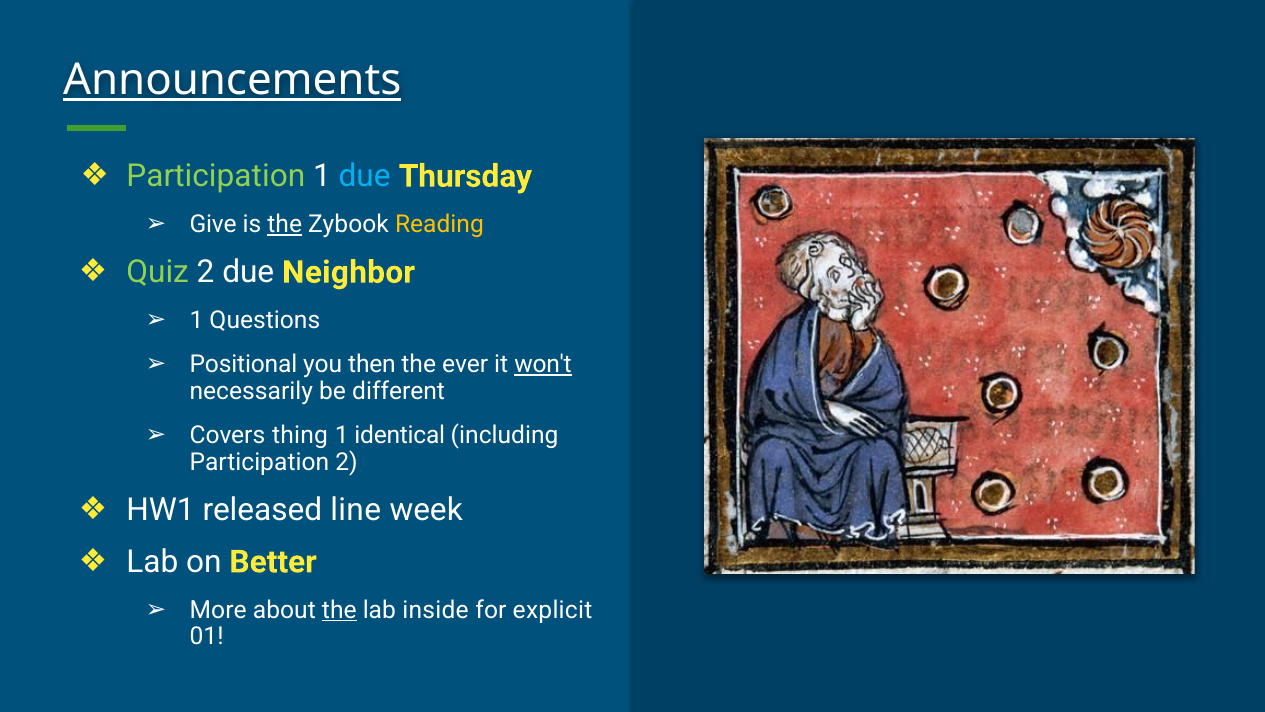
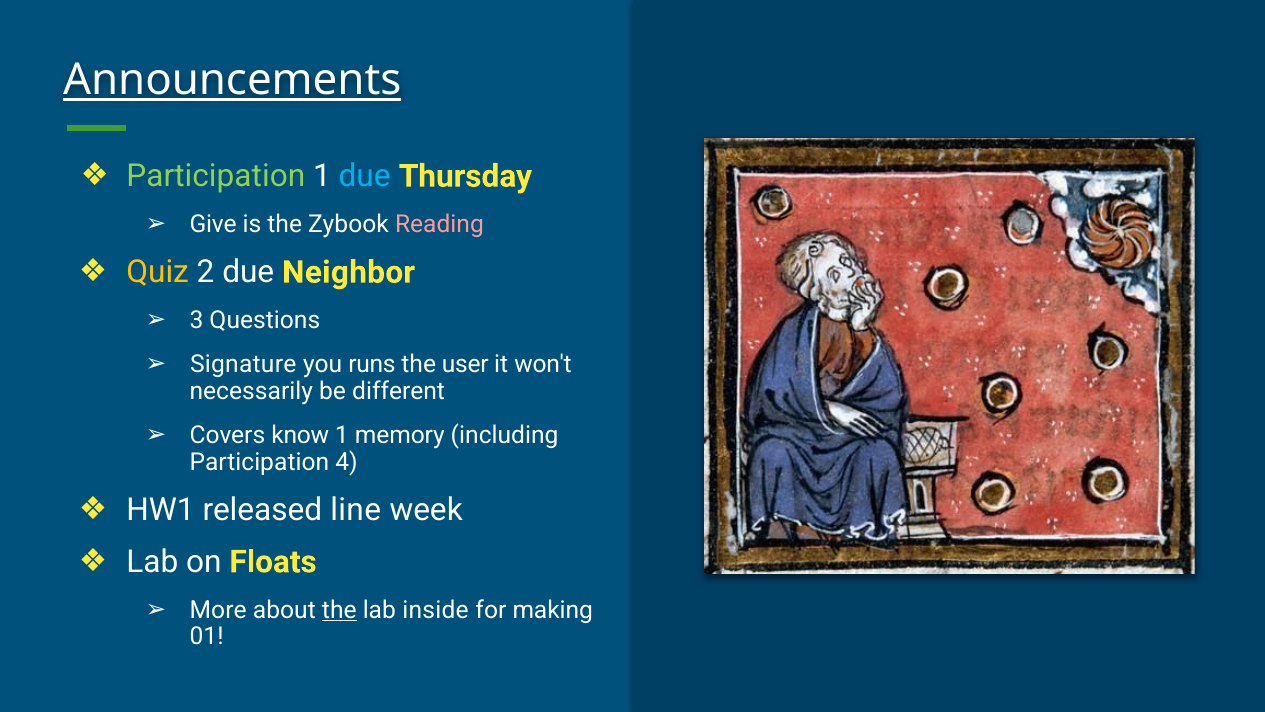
the underline: present -> none (285, 224)
Reading colour: yellow -> pink (439, 224)
Quiz colour: light green -> yellow (158, 272)
1: 1 -> 3 (197, 320)
Positional: Positional -> Signature (243, 364)
then: then -> runs (372, 364)
ever: ever -> user (465, 364)
won't underline: present -> none (543, 364)
thing: thing -> know (300, 435)
identical: identical -> memory (400, 435)
Participation 2: 2 -> 4 (347, 462)
Better: Better -> Floats (273, 562)
explicit: explicit -> making (553, 610)
